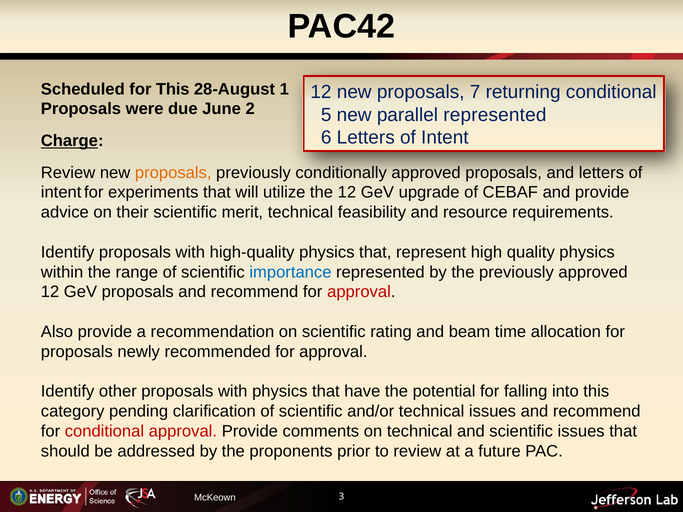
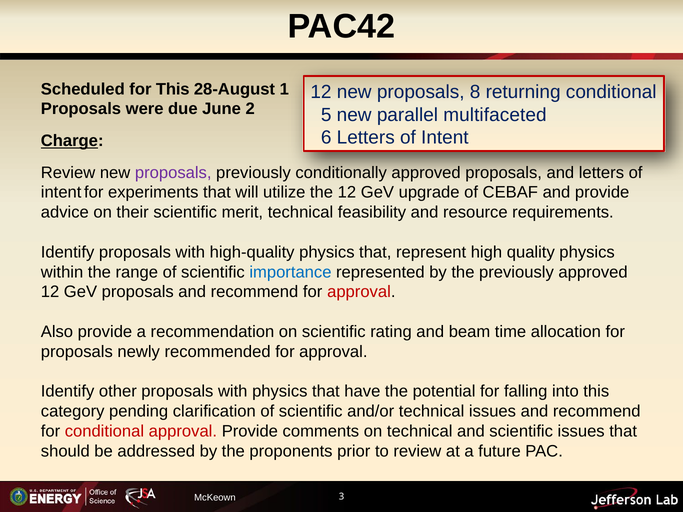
7: 7 -> 8 (475, 92)
parallel represented: represented -> multifaceted (495, 115)
proposals colour: orange -> purple (173, 173)
